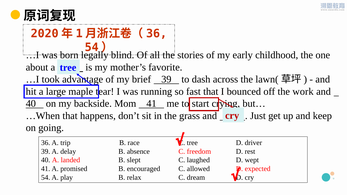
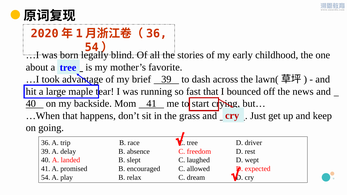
work: work -> news (303, 92)
